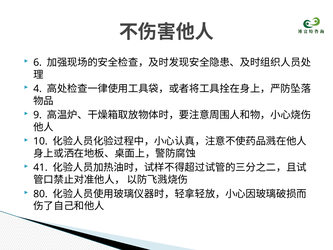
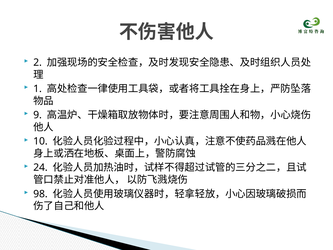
6: 6 -> 2 (38, 62)
4: 4 -> 1 (38, 89)
41: 41 -> 24 (40, 167)
80: 80 -> 98 (40, 194)
